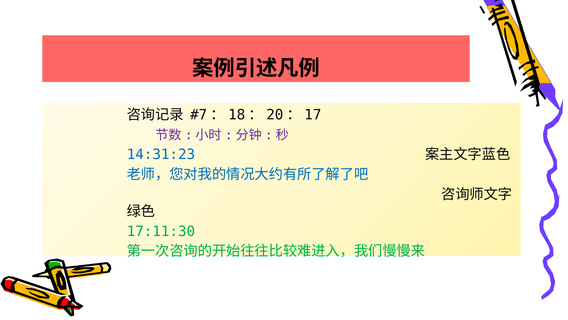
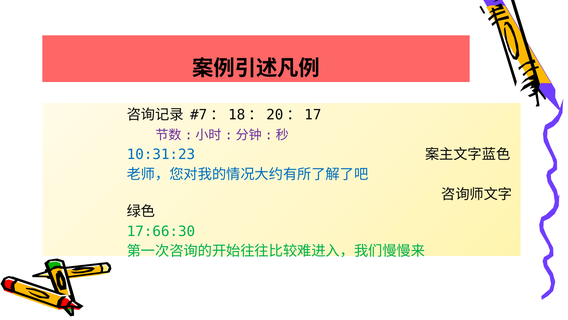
14:31:23: 14:31:23 -> 10:31:23 (161, 154)
17:11:30: 17:11:30 -> 17:66:30 (161, 231)
